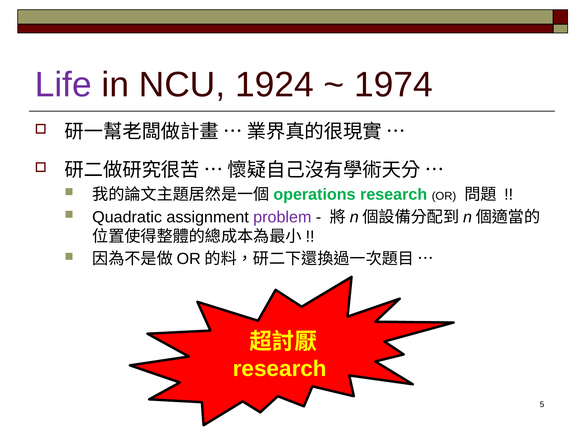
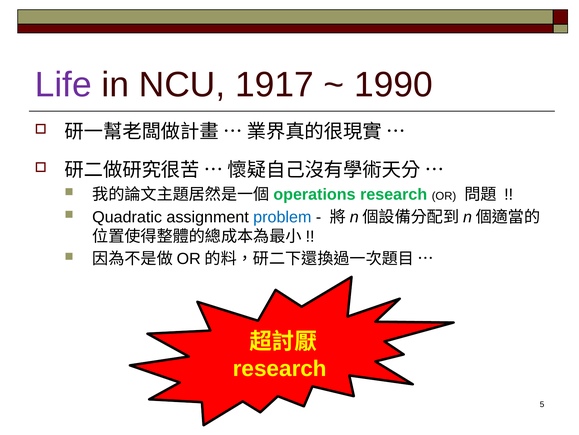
1924: 1924 -> 1917 (274, 84)
1974: 1974 -> 1990 (393, 84)
problem colour: purple -> blue (282, 217)
